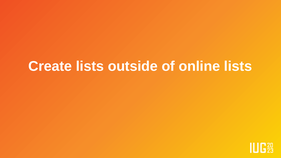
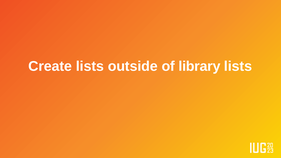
online: online -> library (199, 66)
